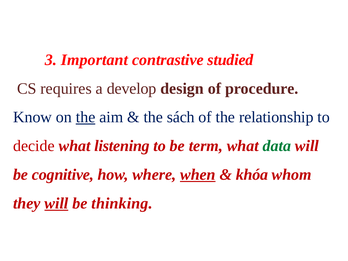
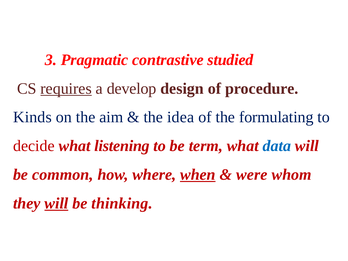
Important: Important -> Pragmatic (95, 60)
requires underline: none -> present (66, 89)
Know: Know -> Kinds (32, 117)
the underline: present -> none (86, 117)
sách: sách -> idea (181, 117)
relationship: relationship -> formulating (276, 117)
data colour: green -> blue (277, 146)
cognitive: cognitive -> common (63, 175)
khóa: khóa -> were (252, 175)
